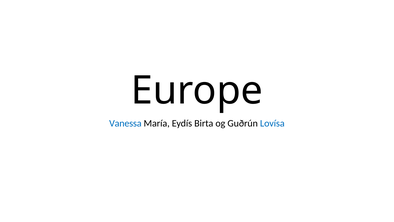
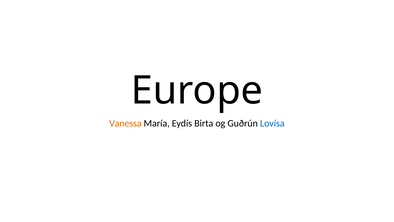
Vanessa colour: blue -> orange (125, 123)
